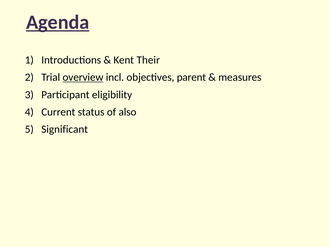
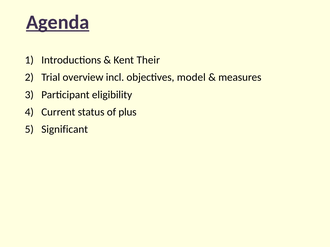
overview underline: present -> none (83, 77)
parent: parent -> model (191, 77)
also: also -> plus (128, 112)
